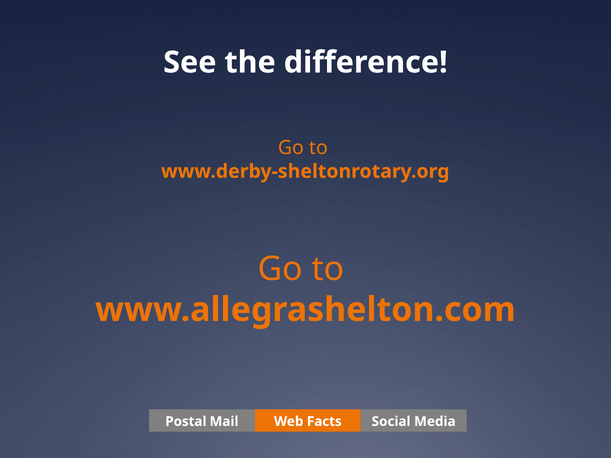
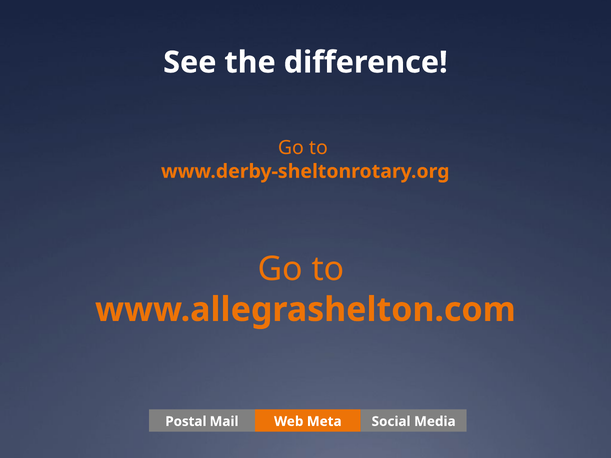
Facts: Facts -> Meta (324, 422)
